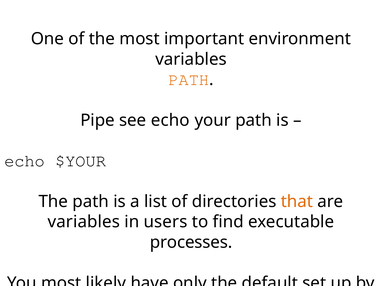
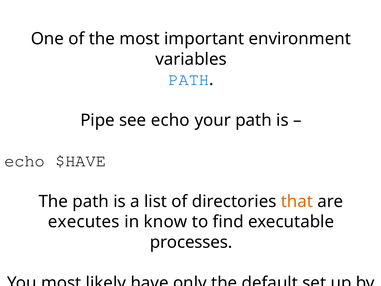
PATH colour: orange -> blue (189, 79)
$YOUR: $YOUR -> $HAVE (81, 161)
variables: variables -> executes (84, 222)
users: users -> know (166, 222)
